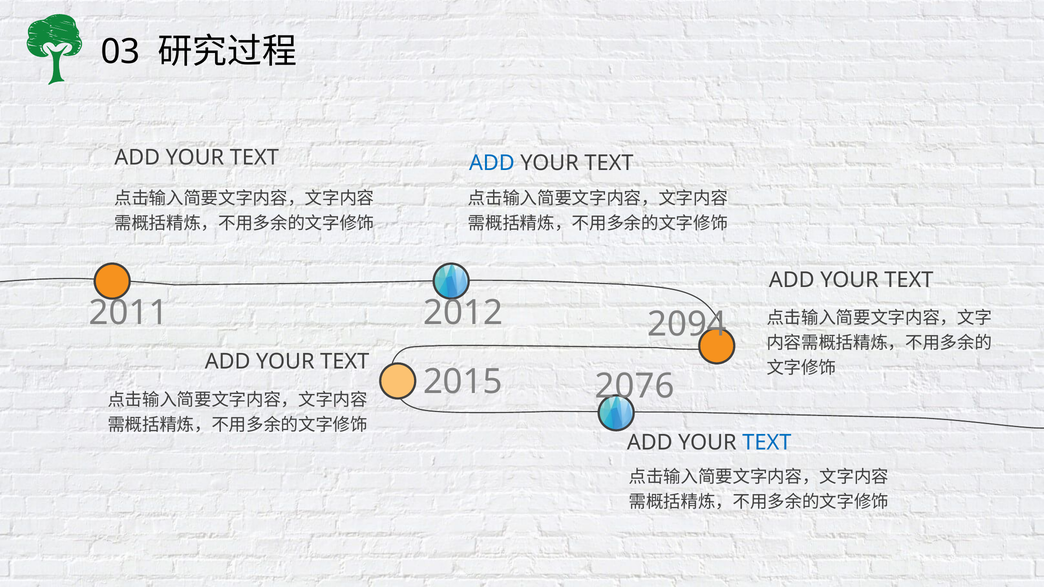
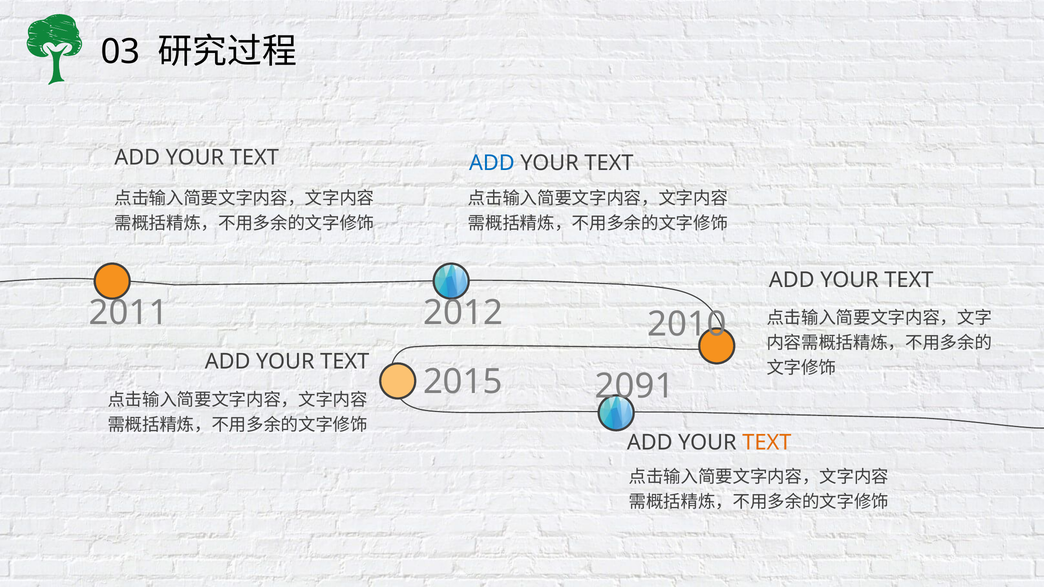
2094: 2094 -> 2010 (687, 324)
2076: 2076 -> 2091 (635, 387)
TEXT colour: blue -> orange (767, 443)
